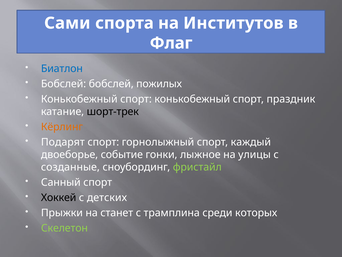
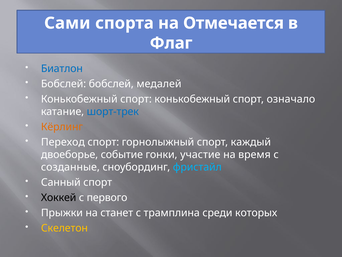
Институтов: Институтов -> Отмечается (234, 23)
пожилых: пожилых -> медалей (159, 84)
праздник: праздник -> означало (291, 99)
шорт-трек colour: black -> blue (113, 111)
Подарят: Подарят -> Переход (63, 142)
лыжное: лыжное -> участие (200, 154)
улицы: улицы -> время (254, 154)
фристайл colour: light green -> light blue (197, 167)
детских: детских -> первого (107, 197)
Скелетон colour: light green -> yellow (64, 228)
